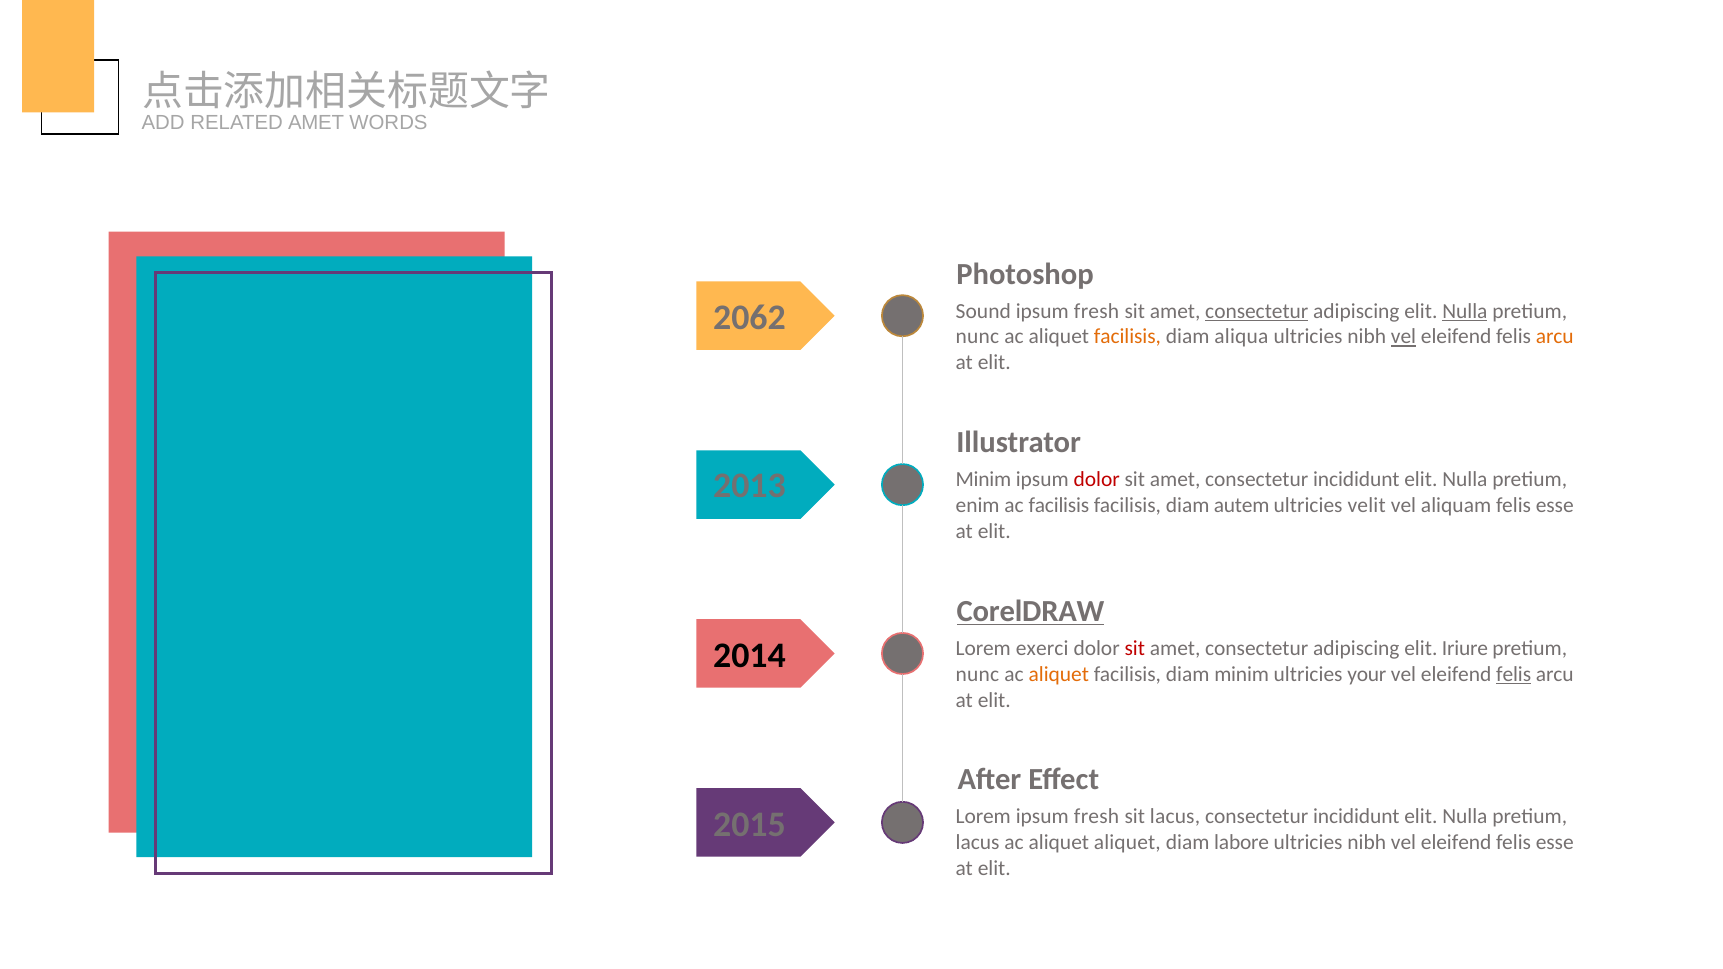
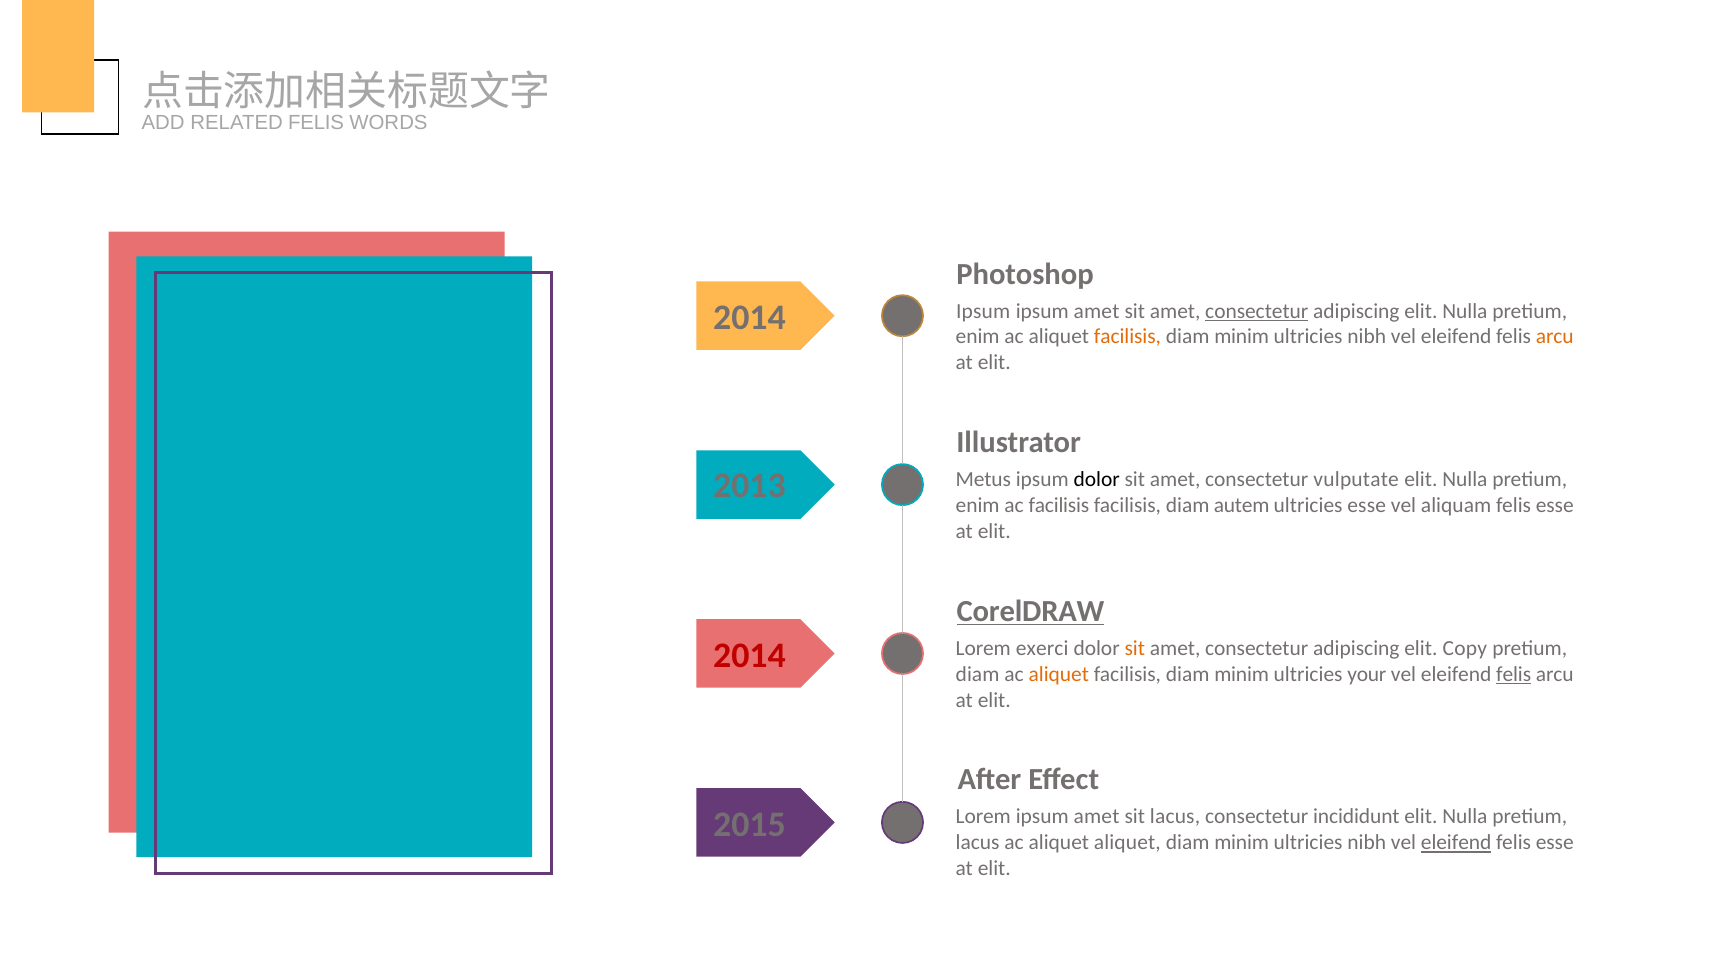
RELATED AMET: AMET -> FELIS (316, 123)
Sound: Sound -> Ipsum (983, 311)
fresh: fresh -> amet (1097, 311)
Nulla underline: present -> none (1465, 311)
2062: 2062 -> 2014 (749, 318)
nunc: nunc -> enim (978, 337)
aliqua: aliqua -> minim (1242, 337)
vel underline: present -> none (1403, 337)
Minim: Minim -> Metus (983, 480)
dolor colour: red -> black (1097, 480)
amet consectetur incididunt: incididunt -> vulputate (1356, 480)
ultricies velit: velit -> esse (1367, 506)
sit colour: red -> orange (1135, 649)
Iriure: Iriure -> Copy (1465, 649)
2014 colour: black -> red (749, 655)
nunc: nunc -> diam (978, 674)
Lorem ipsum fresh: fresh -> amet (1097, 817)
labore: labore -> minim (1242, 843)
eleifend underline: none -> present (1456, 843)
